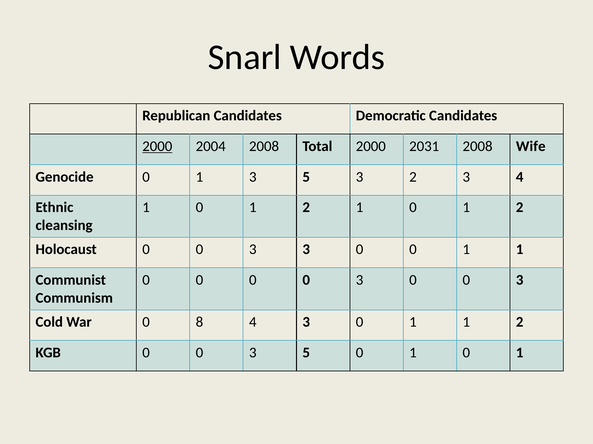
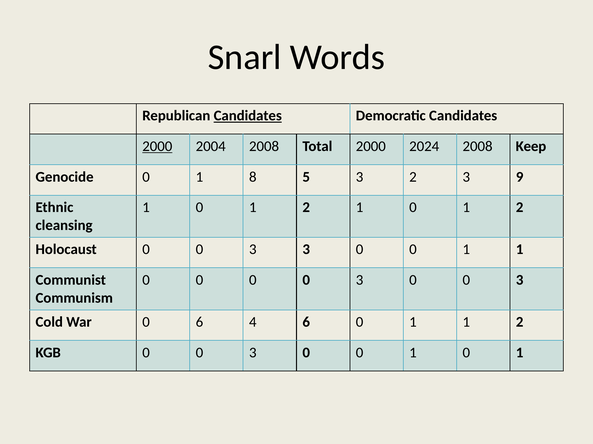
Candidates underline: none -> present (248, 116)
2031: 2031 -> 2024 (424, 147)
Wife: Wife -> Keep (531, 147)
1 3: 3 -> 8 (253, 177)
3 4: 4 -> 9 (520, 177)
0 8: 8 -> 6 (199, 323)
4 3: 3 -> 6 (306, 323)
5: 5 -> 0 (306, 353)
